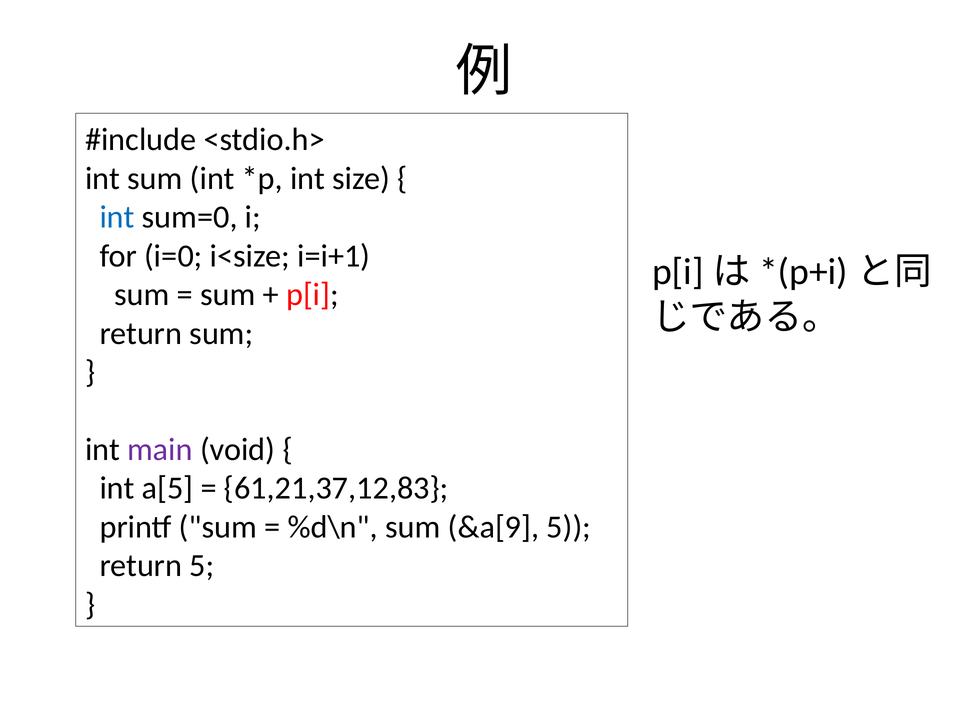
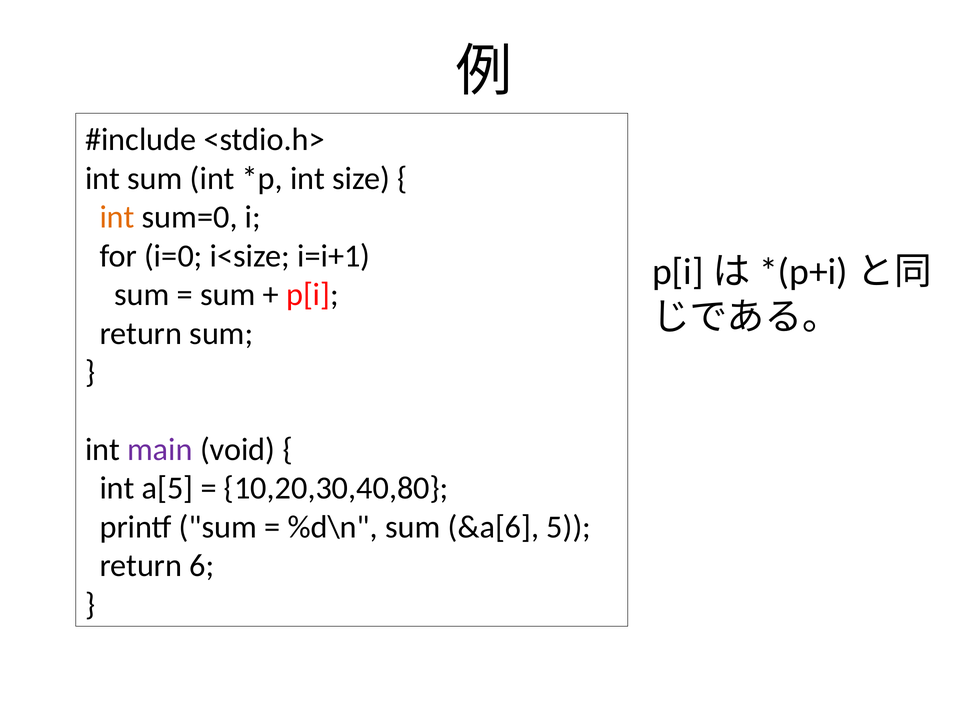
int colour: blue -> orange (117, 217)
61,21,37,12,83: 61,21,37,12,83 -> 10,20,30,40,80 (336, 488)
&a[9: &a[9 -> &a[6 (494, 527)
return 5: 5 -> 6 (202, 566)
